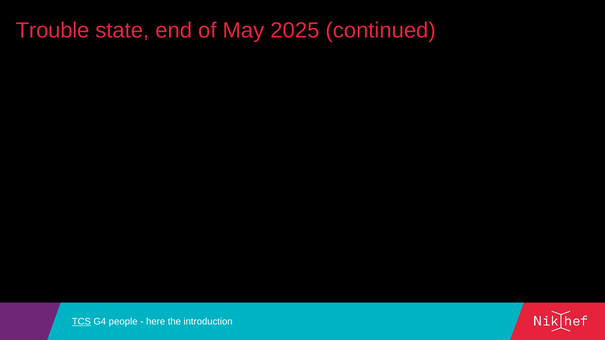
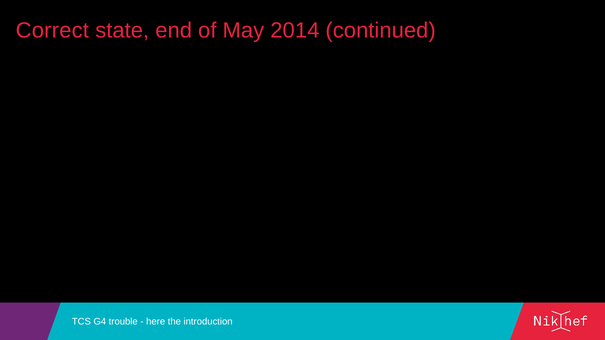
Trouble: Trouble -> Correct (52, 31)
2025: 2025 -> 2014 (295, 31)
TCS underline: present -> none (81, 322)
people: people -> trouble (123, 322)
